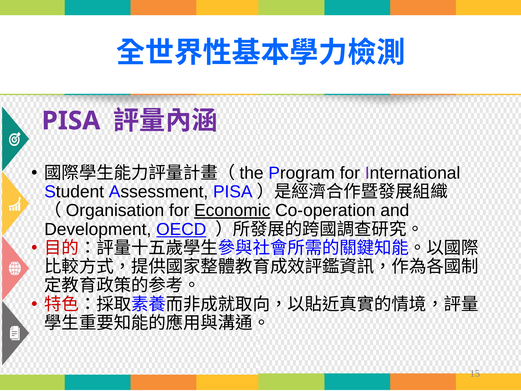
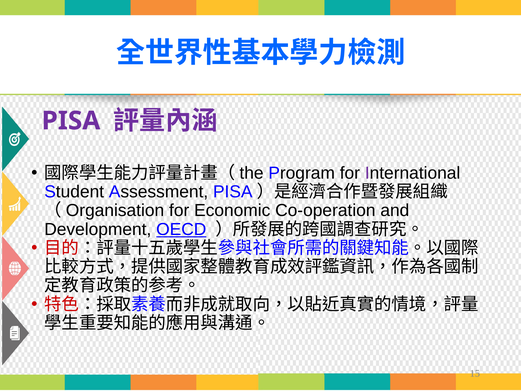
Economic underline: present -> none (232, 210)
